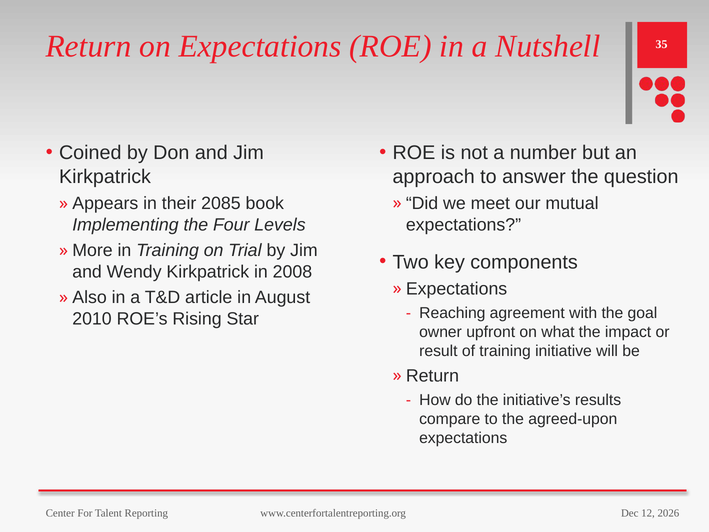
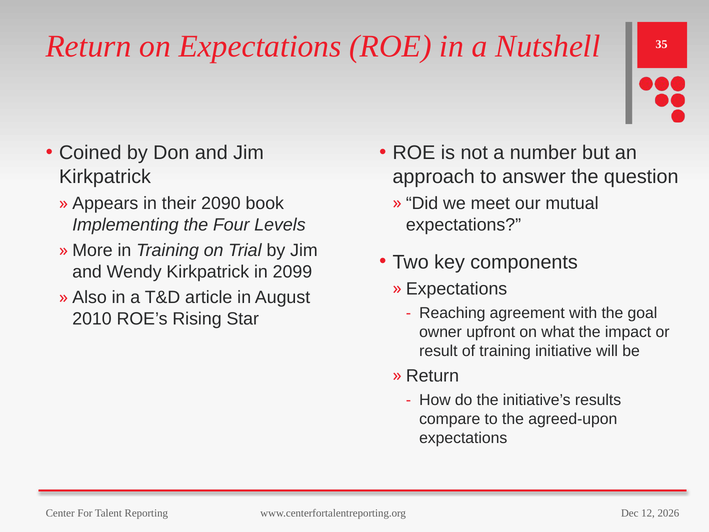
2085: 2085 -> 2090 (221, 203)
2008: 2008 -> 2099 (292, 272)
